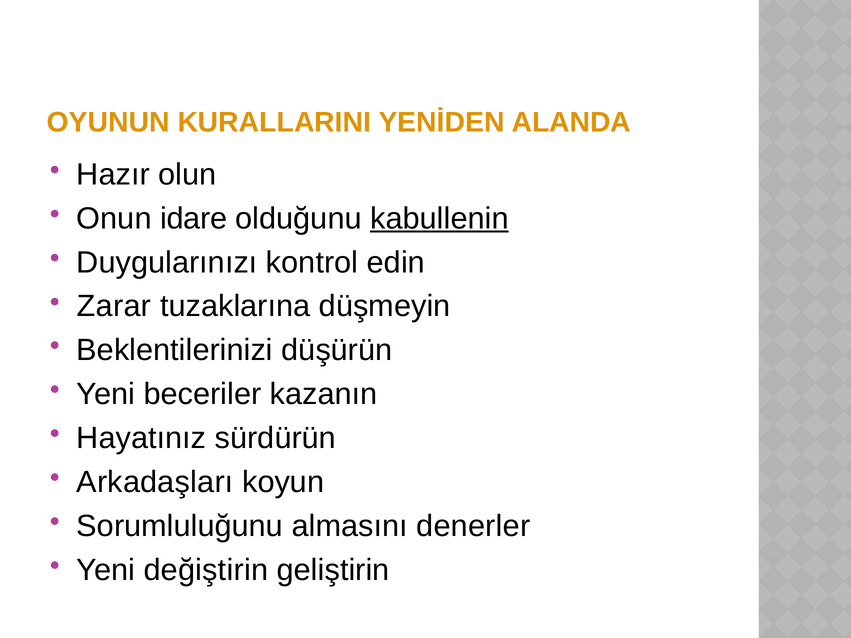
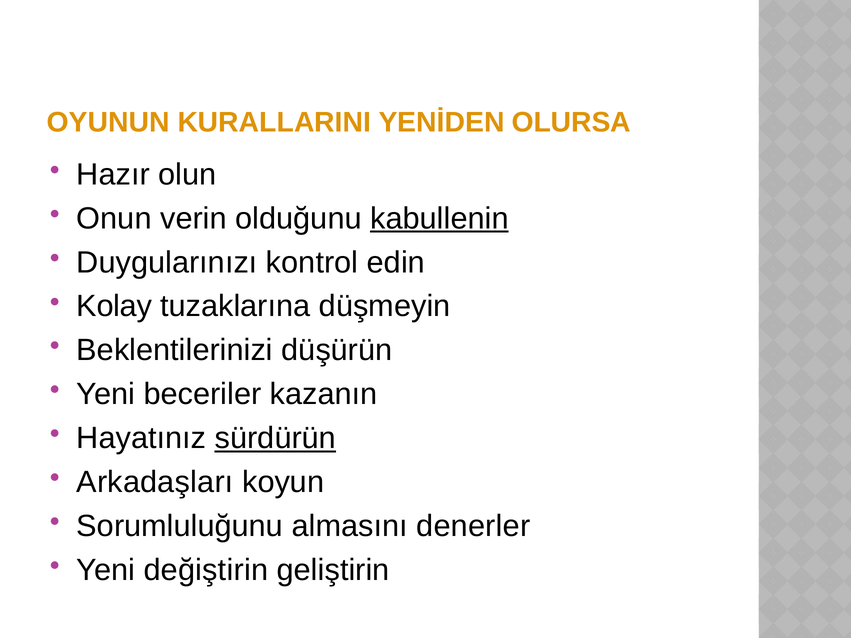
ALANDA: ALANDA -> OLURSA (571, 122)
idare: idare -> verin (193, 219)
Zarar: Zarar -> Kolay (114, 306)
sürdürün underline: none -> present (275, 438)
